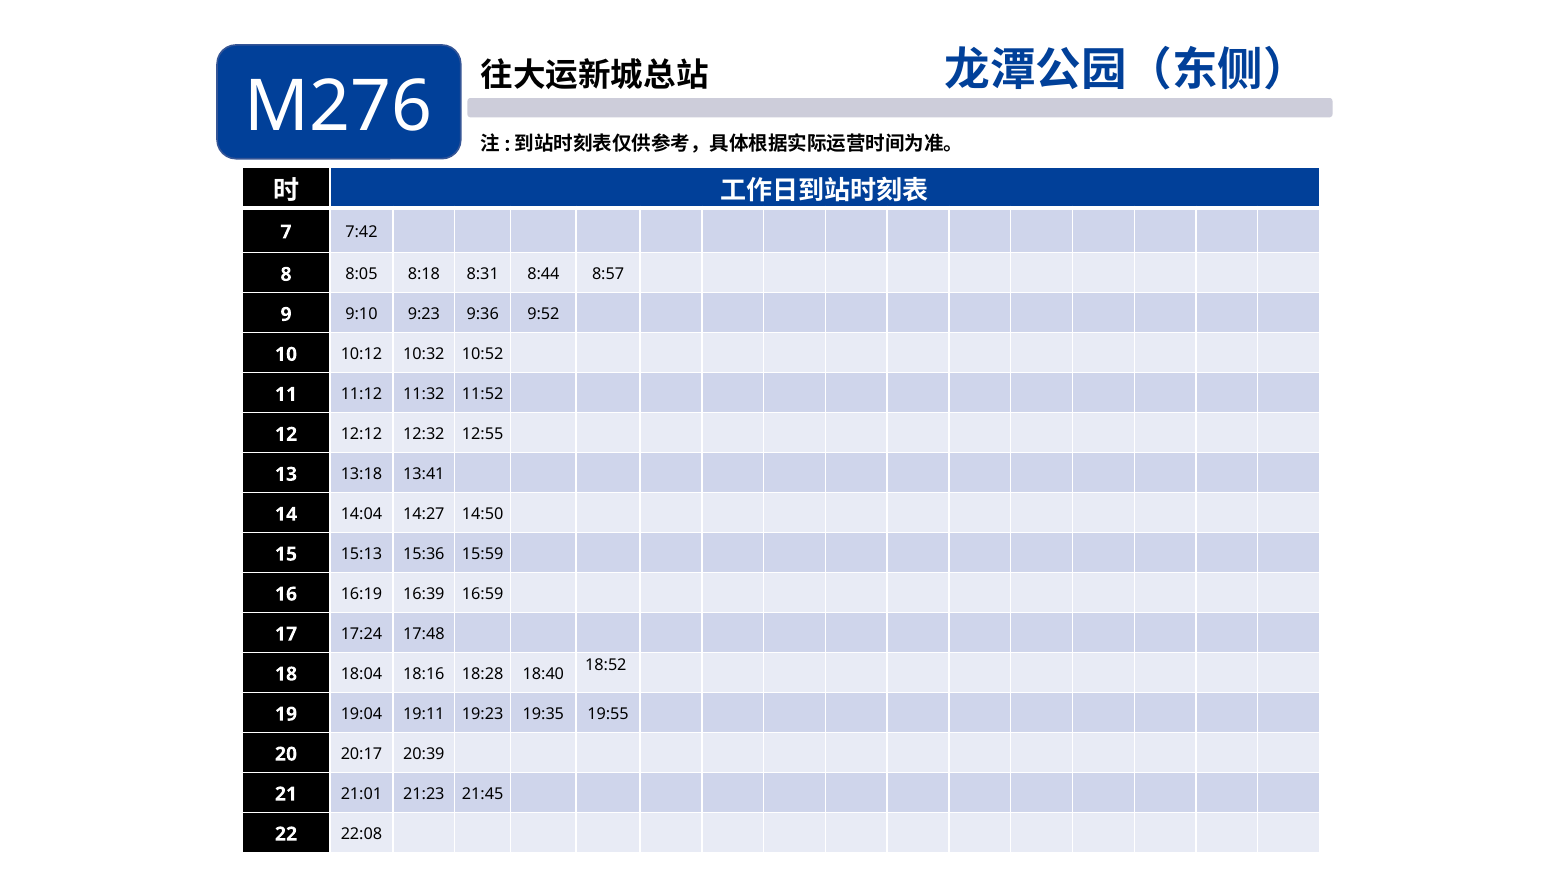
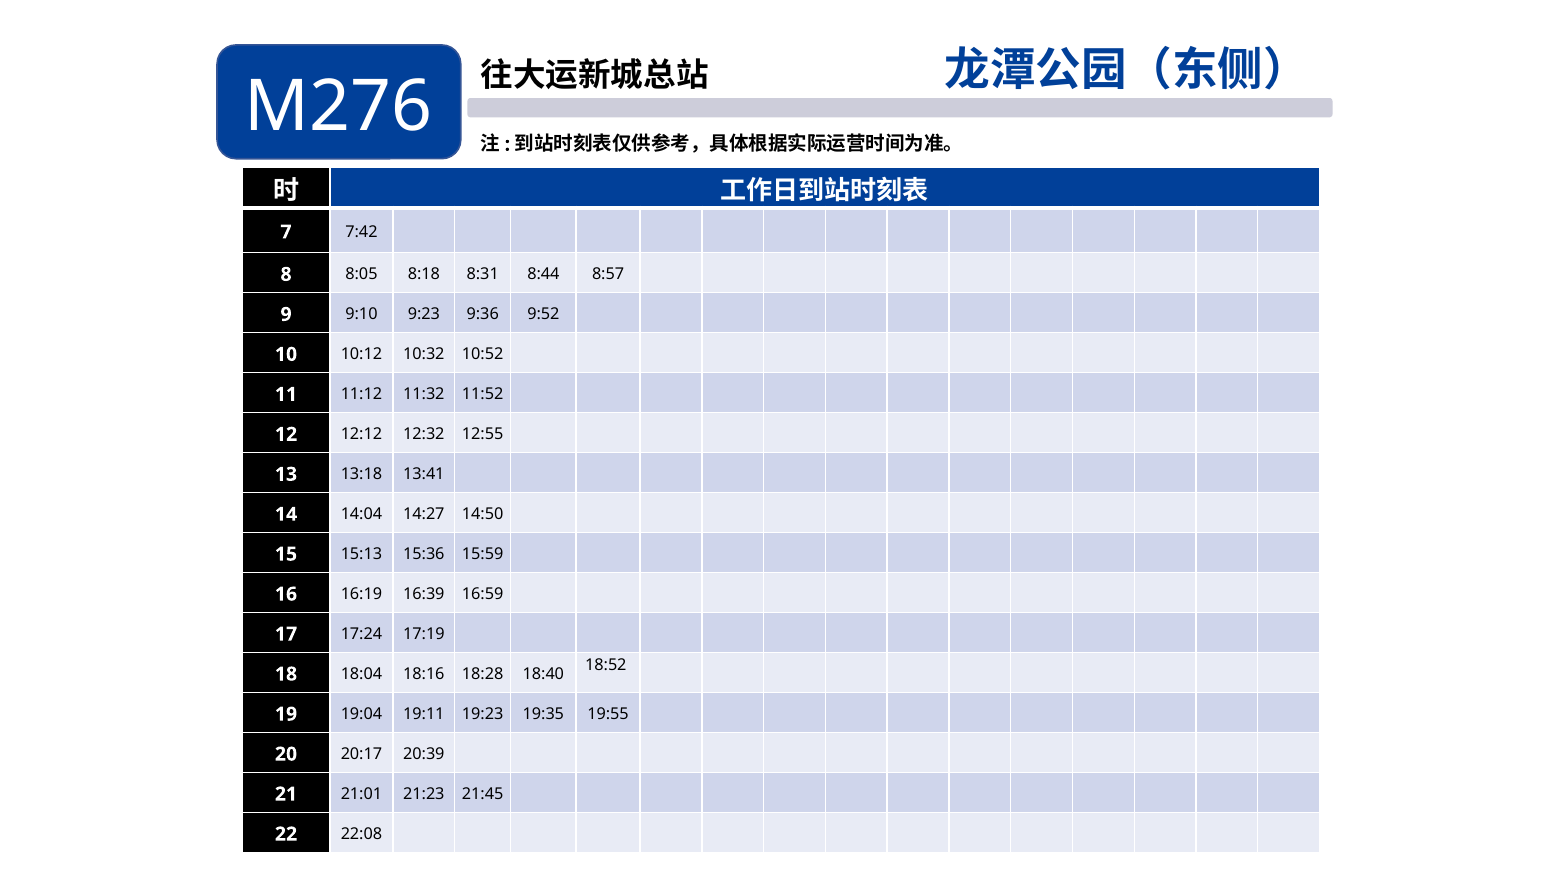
17:48: 17:48 -> 17:19 (424, 634)
